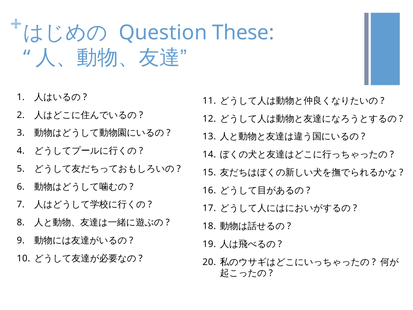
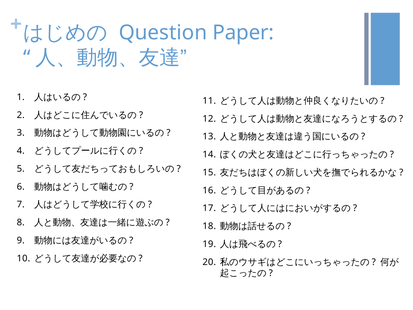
These: These -> Paper (243, 33)
